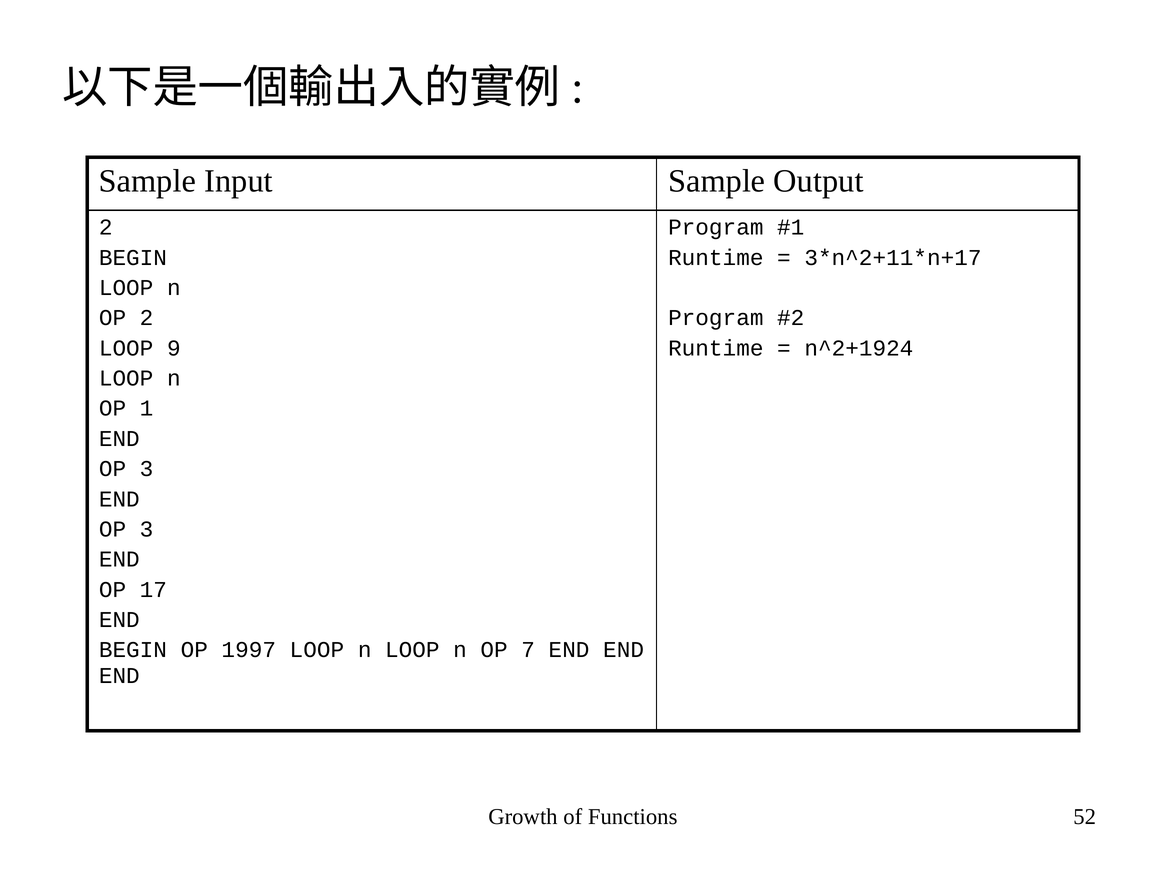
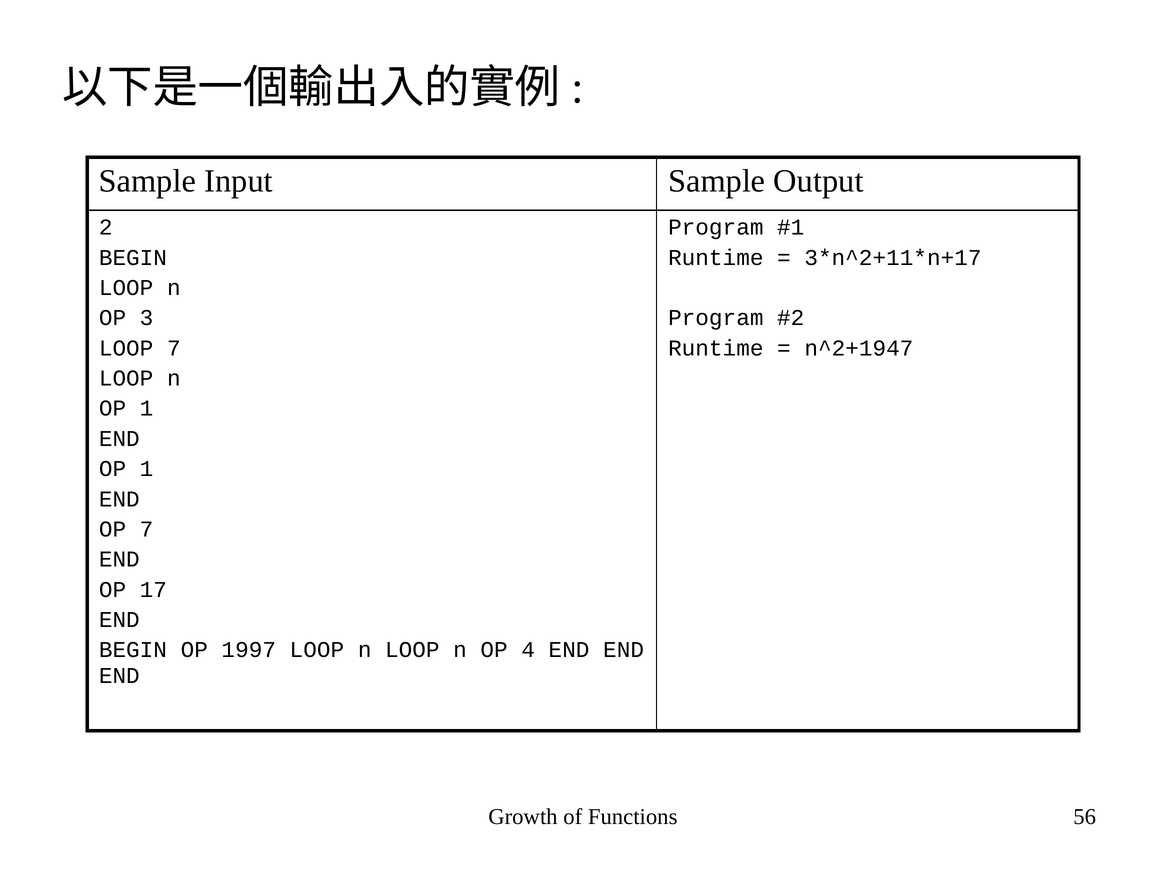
OP 2: 2 -> 3 (147, 318)
LOOP 9: 9 -> 7 (174, 348)
n^2+1924: n^2+1924 -> n^2+1947 (859, 348)
3: 3 -> 1 (147, 469)
3: 3 -> 7 (147, 530)
7: 7 -> 4 (528, 650)
52: 52 -> 56 (1085, 817)
